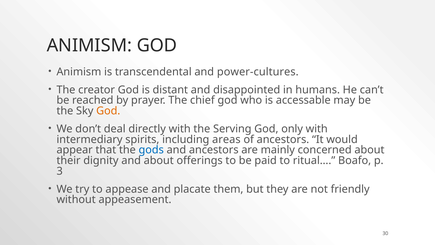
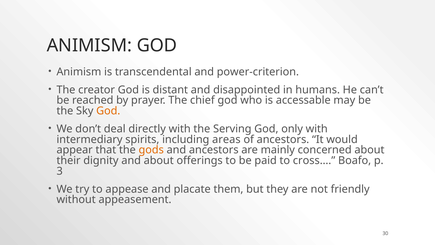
power-cultures: power-cultures -> power-criterion (258, 72)
gods colour: blue -> orange (151, 150)
ritual…: ritual… -> cross… (314, 160)
